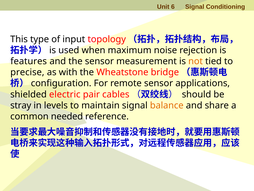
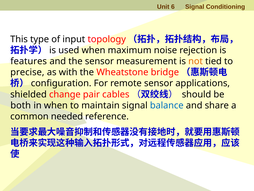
electric: electric -> change (65, 94)
stray: stray -> both (21, 105)
in levels: levels -> when (56, 105)
balance colour: orange -> blue (167, 105)
